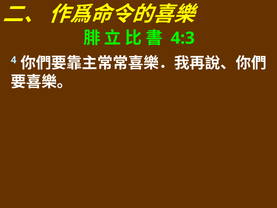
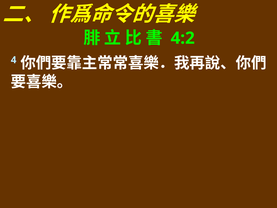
4:3: 4:3 -> 4:2 (183, 38)
